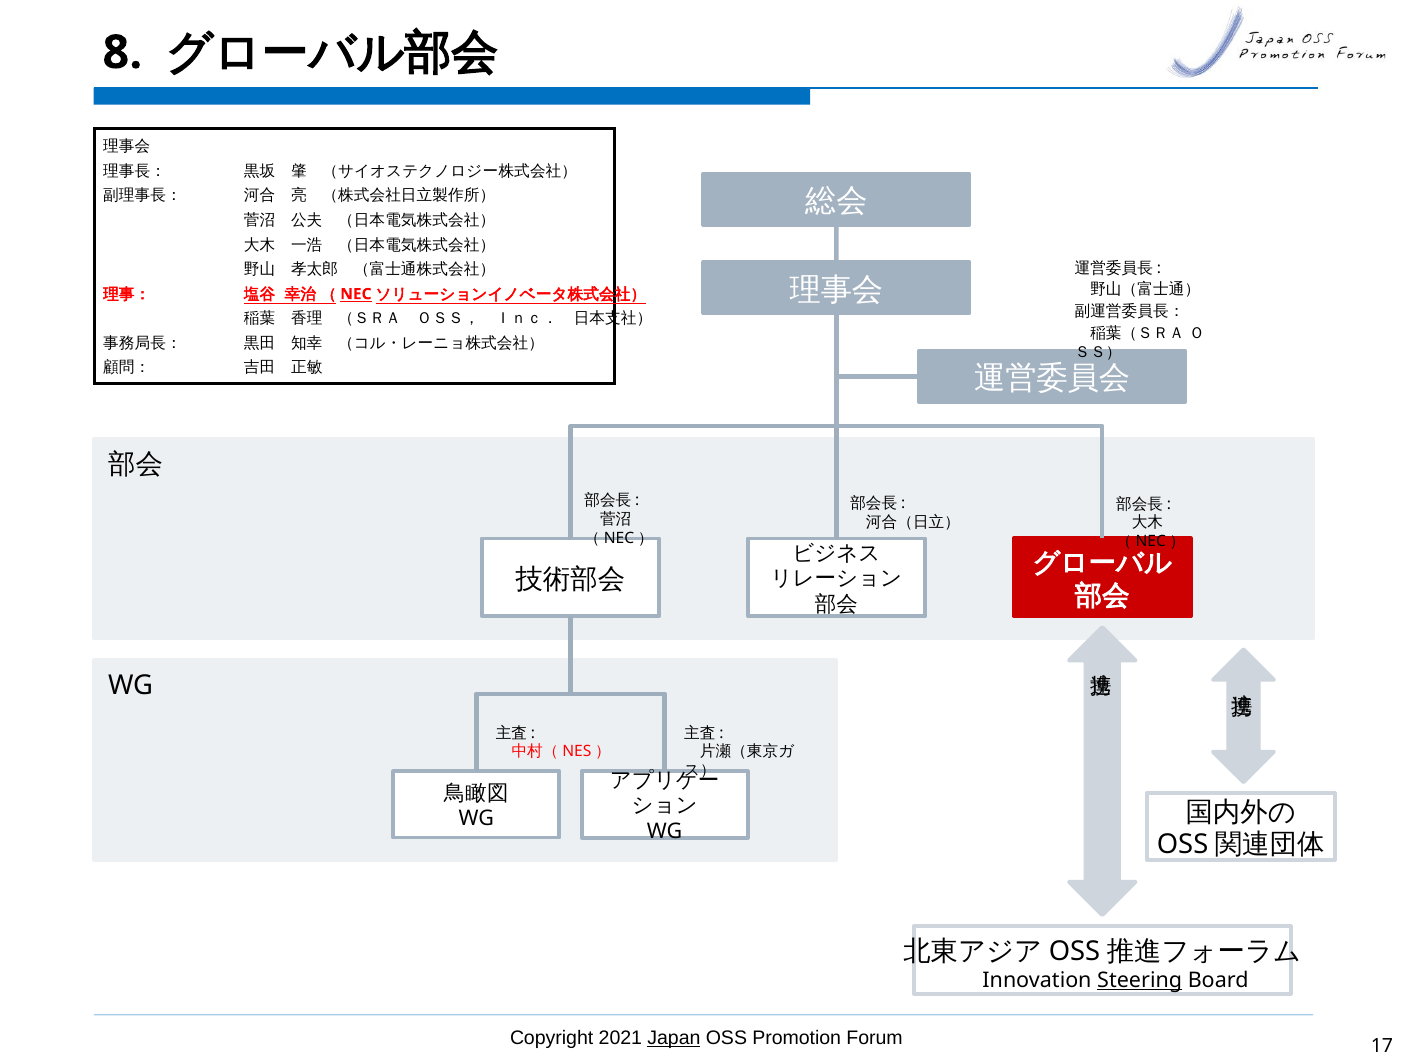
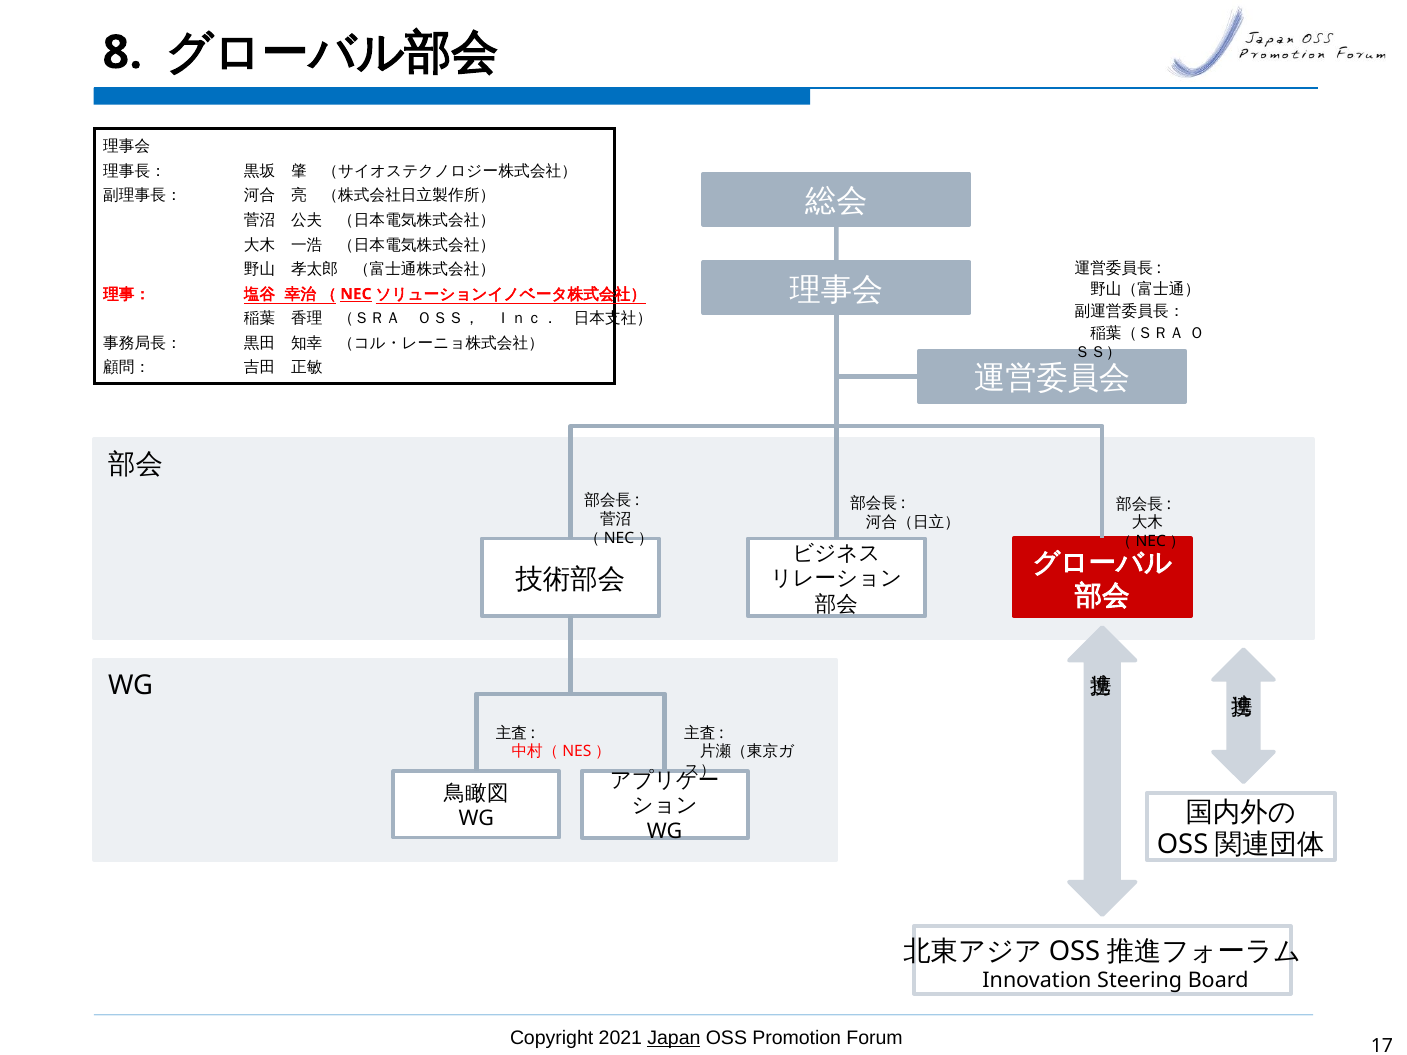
Steering underline: present -> none (1140, 981)
